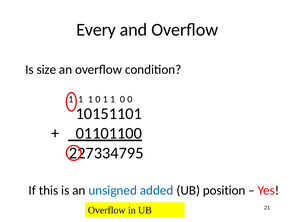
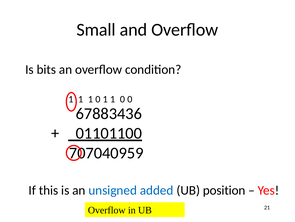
Every: Every -> Small (96, 30)
size: size -> bits (46, 69)
10151101: 10151101 -> 67883436 (109, 113)
227334795: 227334795 -> 707040959 (106, 153)
